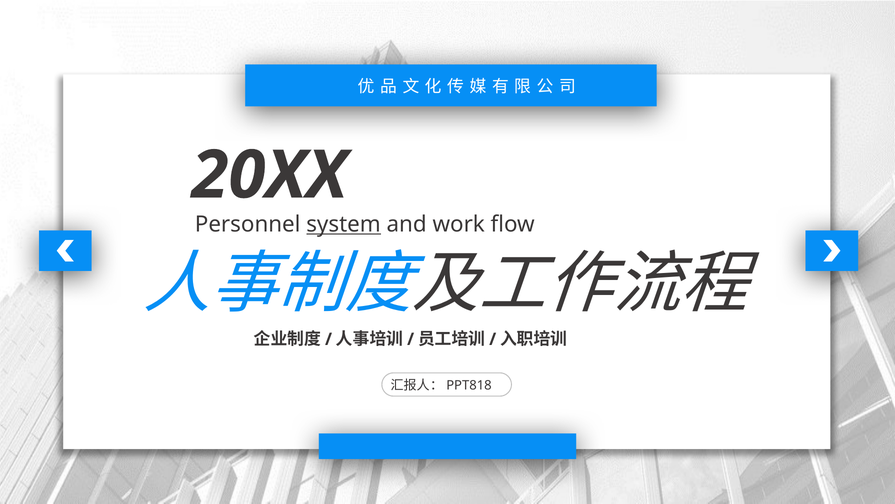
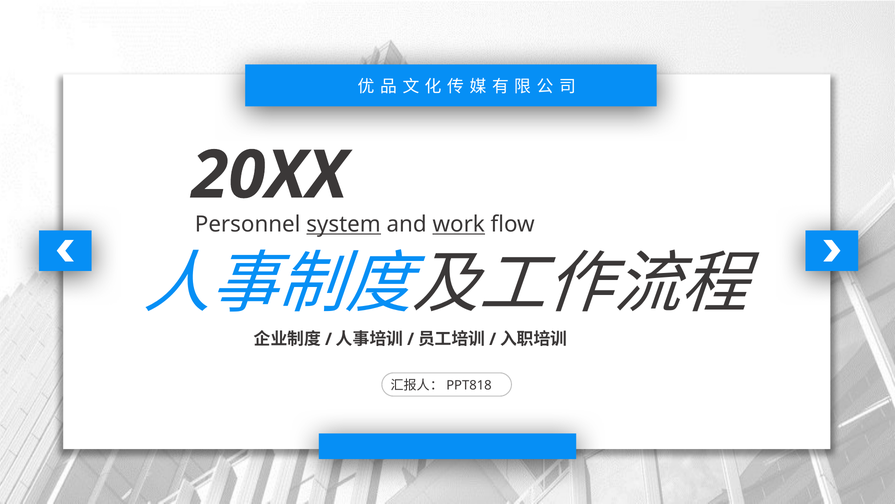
work underline: none -> present (459, 224)
